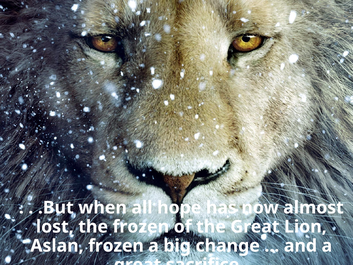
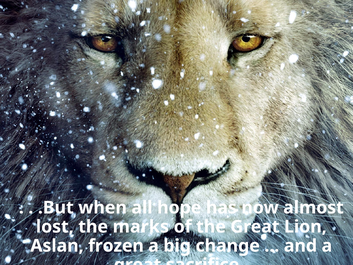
the frozen: frozen -> marks (141, 227)
